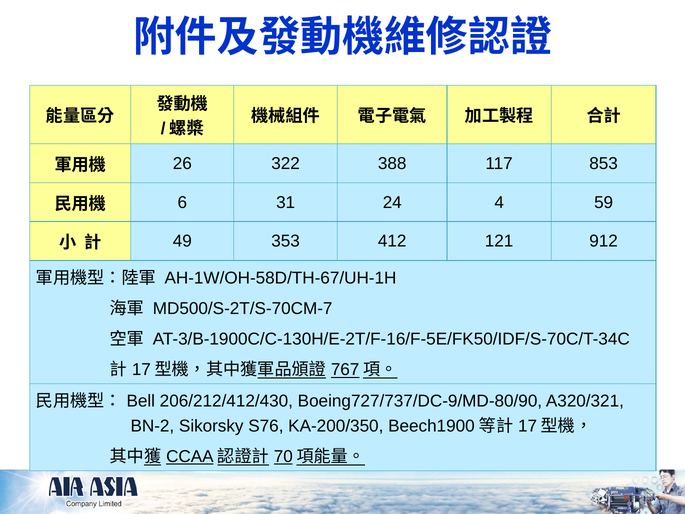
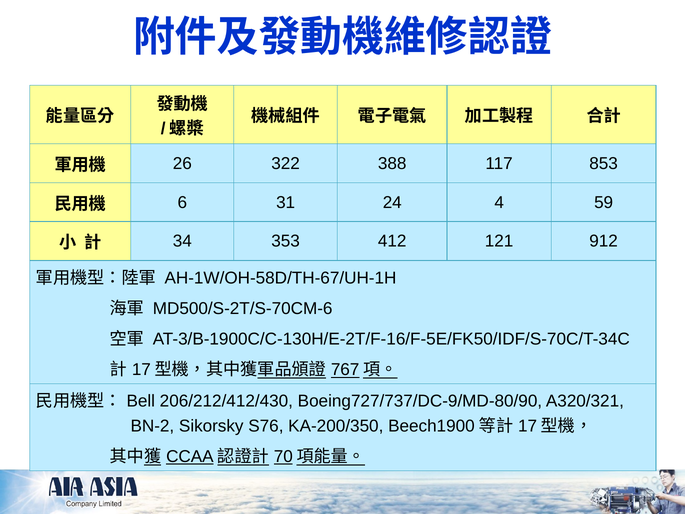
49: 49 -> 34 (182, 241)
MD500/S-2T/S-70CM-7: MD500/S-2T/S-70CM-7 -> MD500/S-2T/S-70CM-6 (243, 309)
